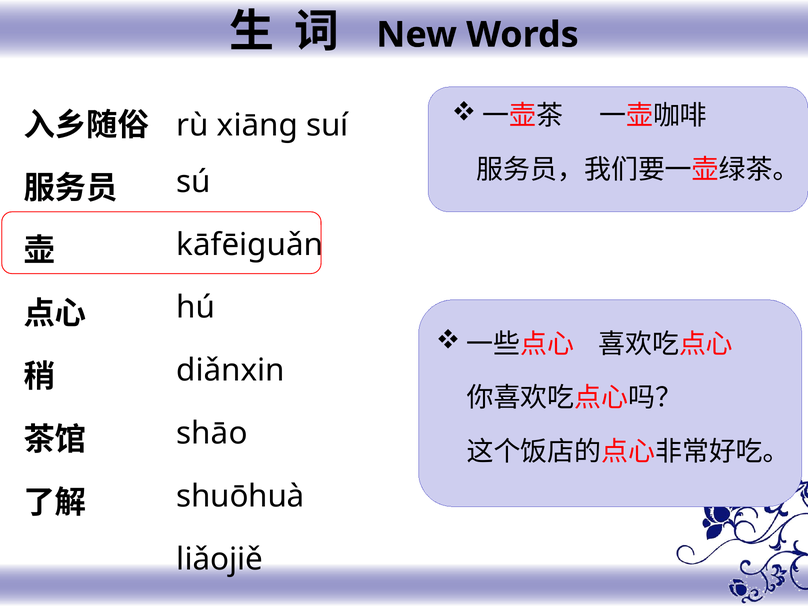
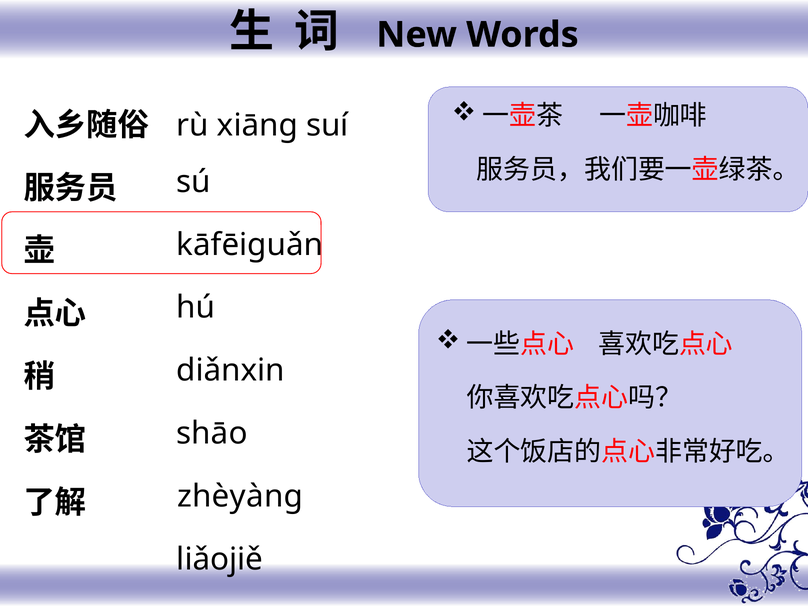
shuōhuà: shuōhuà -> zhèyàng (240, 496)
